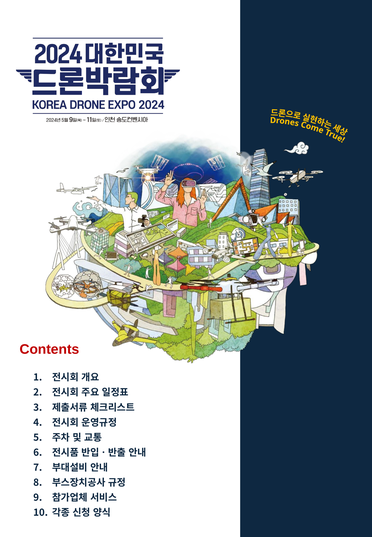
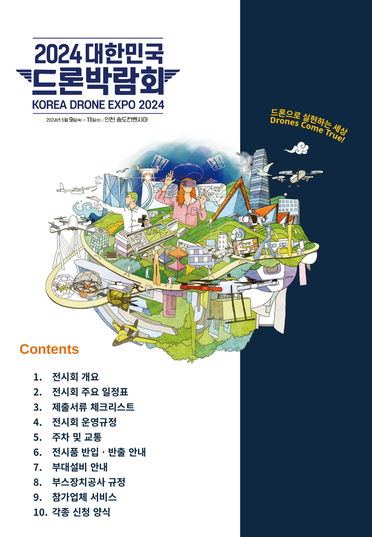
Contents colour: red -> orange (49, 349)
